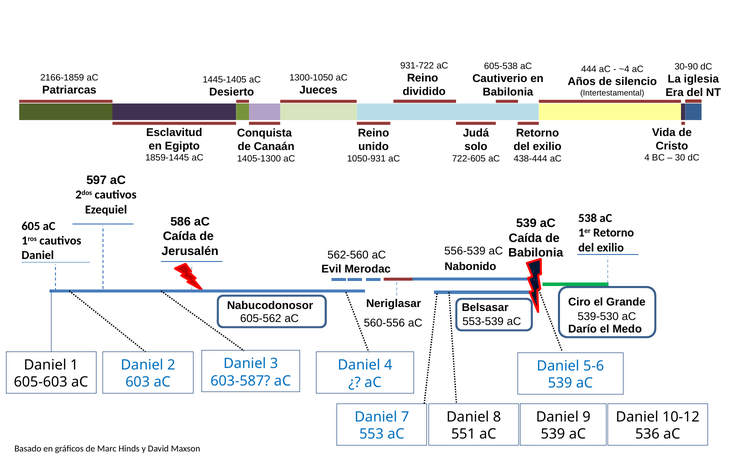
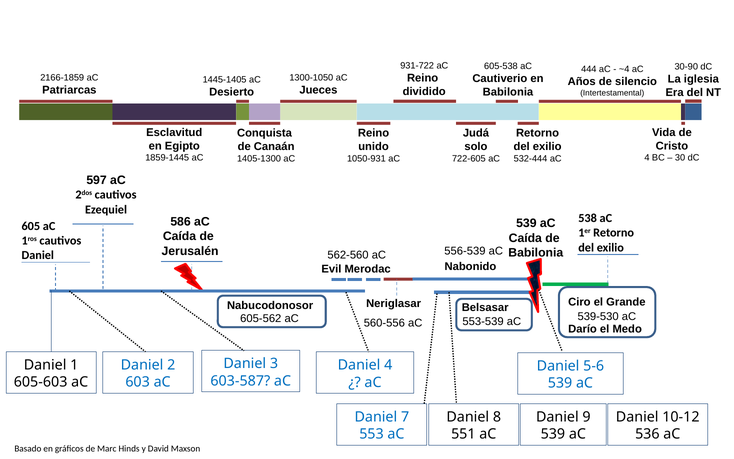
438-444: 438-444 -> 532-444 (530, 159)
